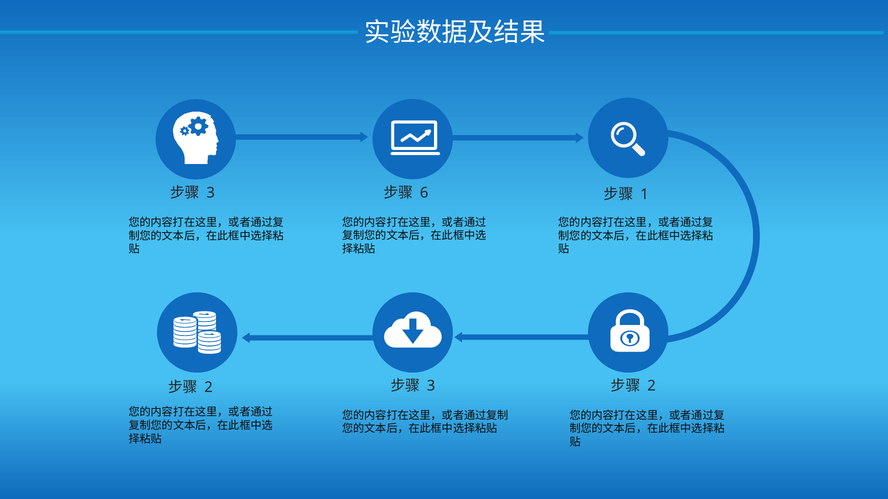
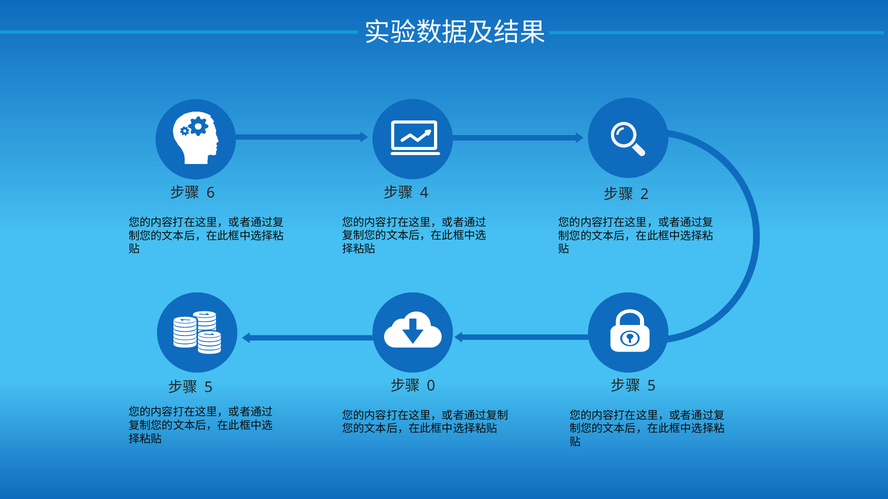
3: 3 -> 6 (211, 193)
6: 6 -> 4 (424, 193)
1: 1 -> 2 (645, 195)
3: 3 -> 0 (431, 386)
2: 2 -> 5 (652, 386)
2: 2 -> 5 (209, 388)
